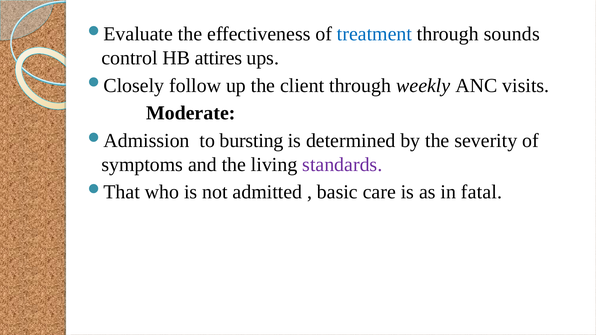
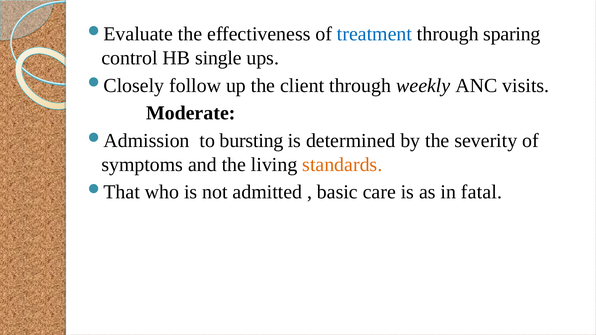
sounds: sounds -> sparing (512, 34)
attires: attires -> single (218, 58)
standards colour: purple -> orange (342, 165)
